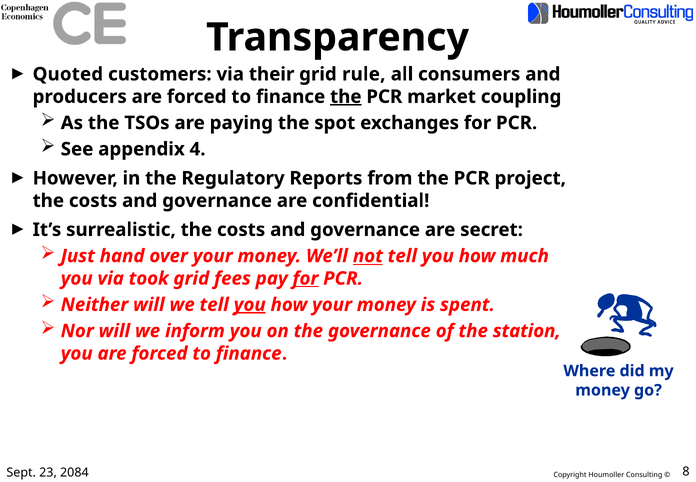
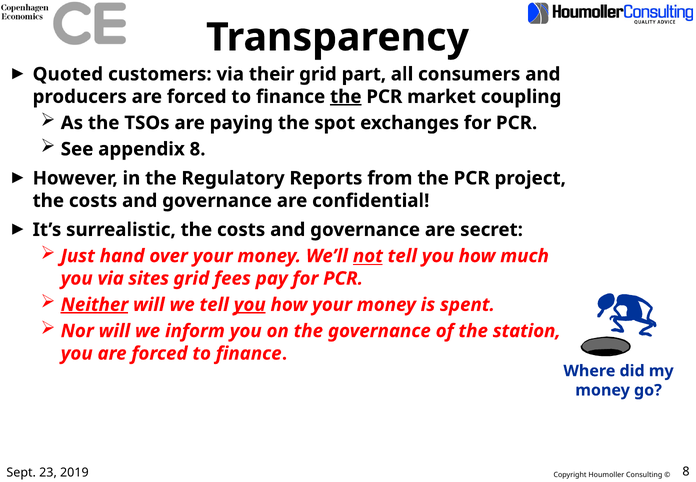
rule: rule -> part (364, 74)
appendix 4: 4 -> 8 (198, 149)
took: took -> sites (149, 278)
for underline: present -> none (305, 278)
Neither underline: none -> present (94, 305)
2084: 2084 -> 2019 (74, 473)
